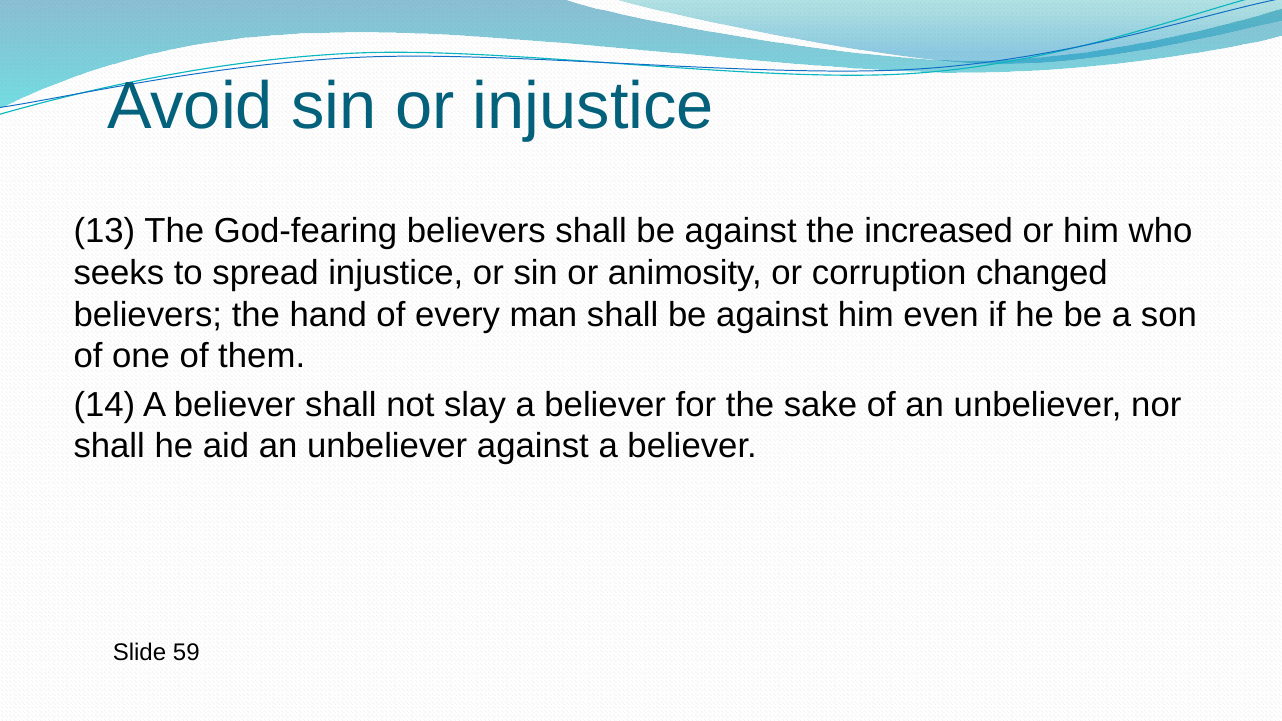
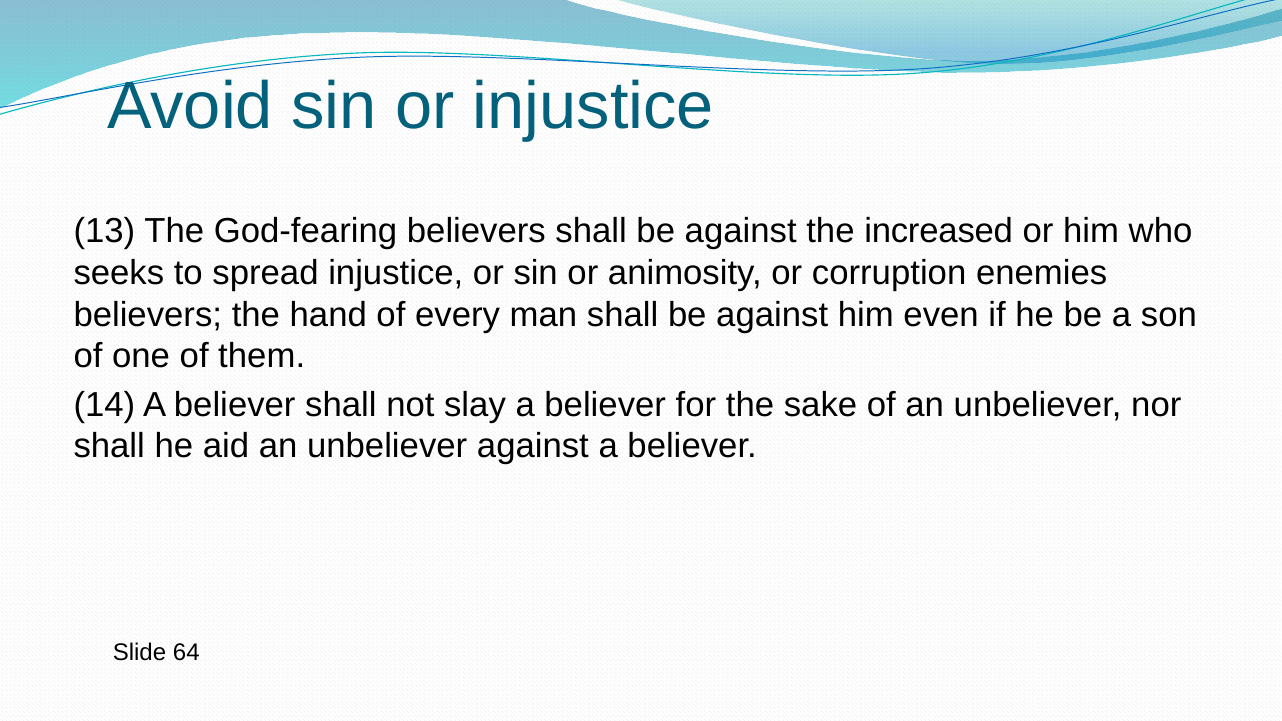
changed: changed -> enemies (1042, 273)
59: 59 -> 64 (186, 653)
